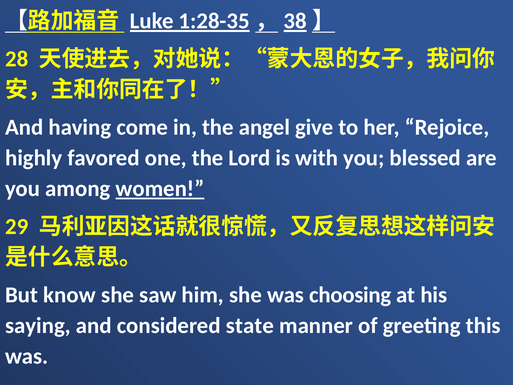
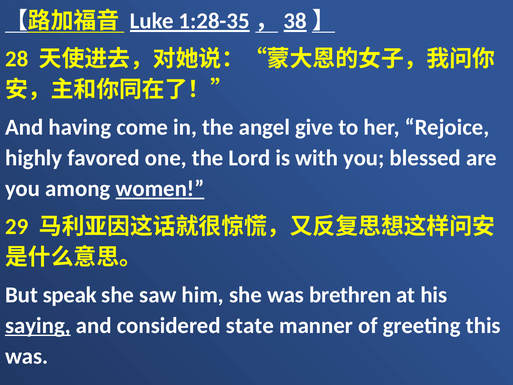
know: know -> speak (70, 295)
choosing: choosing -> brethren (350, 295)
saying underline: none -> present (38, 325)
